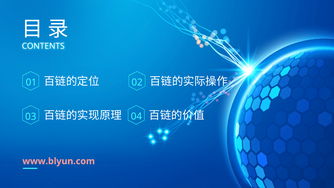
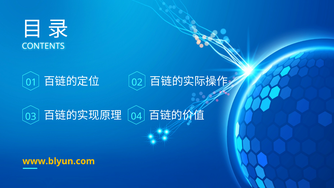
www.blyun.com colour: pink -> yellow (59, 161)
